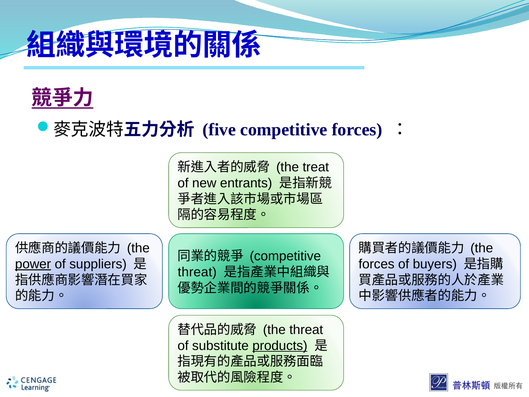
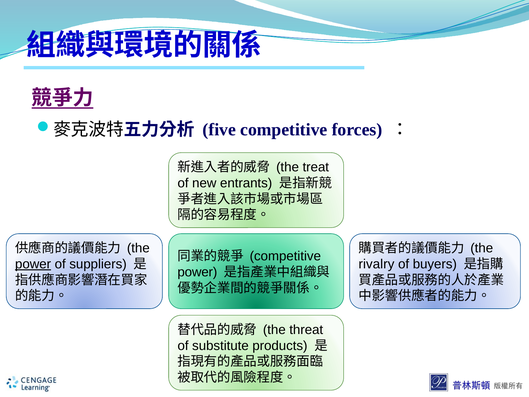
forces: forces -> rivalry (376, 264)
threat: threat -> power (197, 272)
products underline: present -> none (280, 345)
